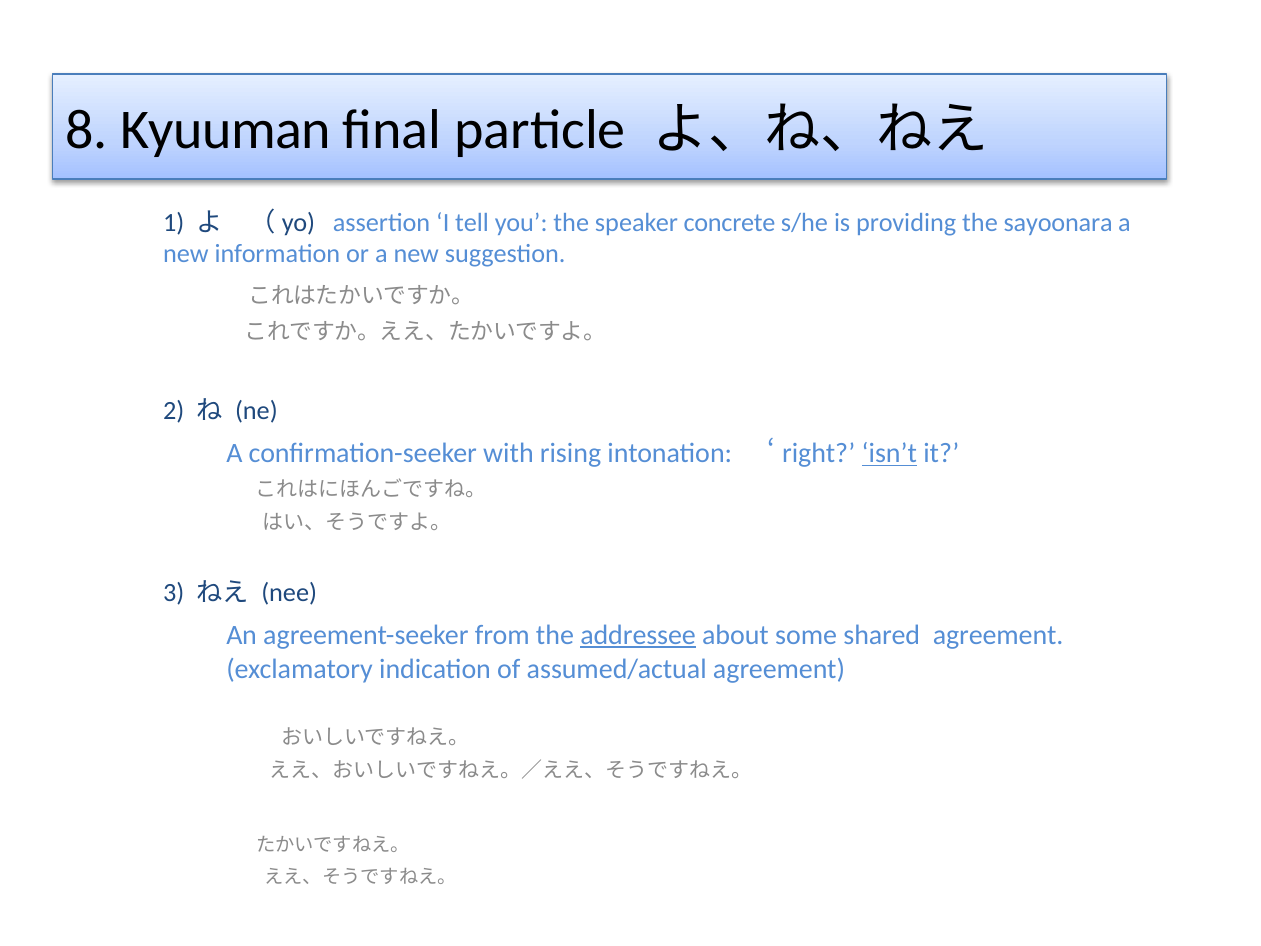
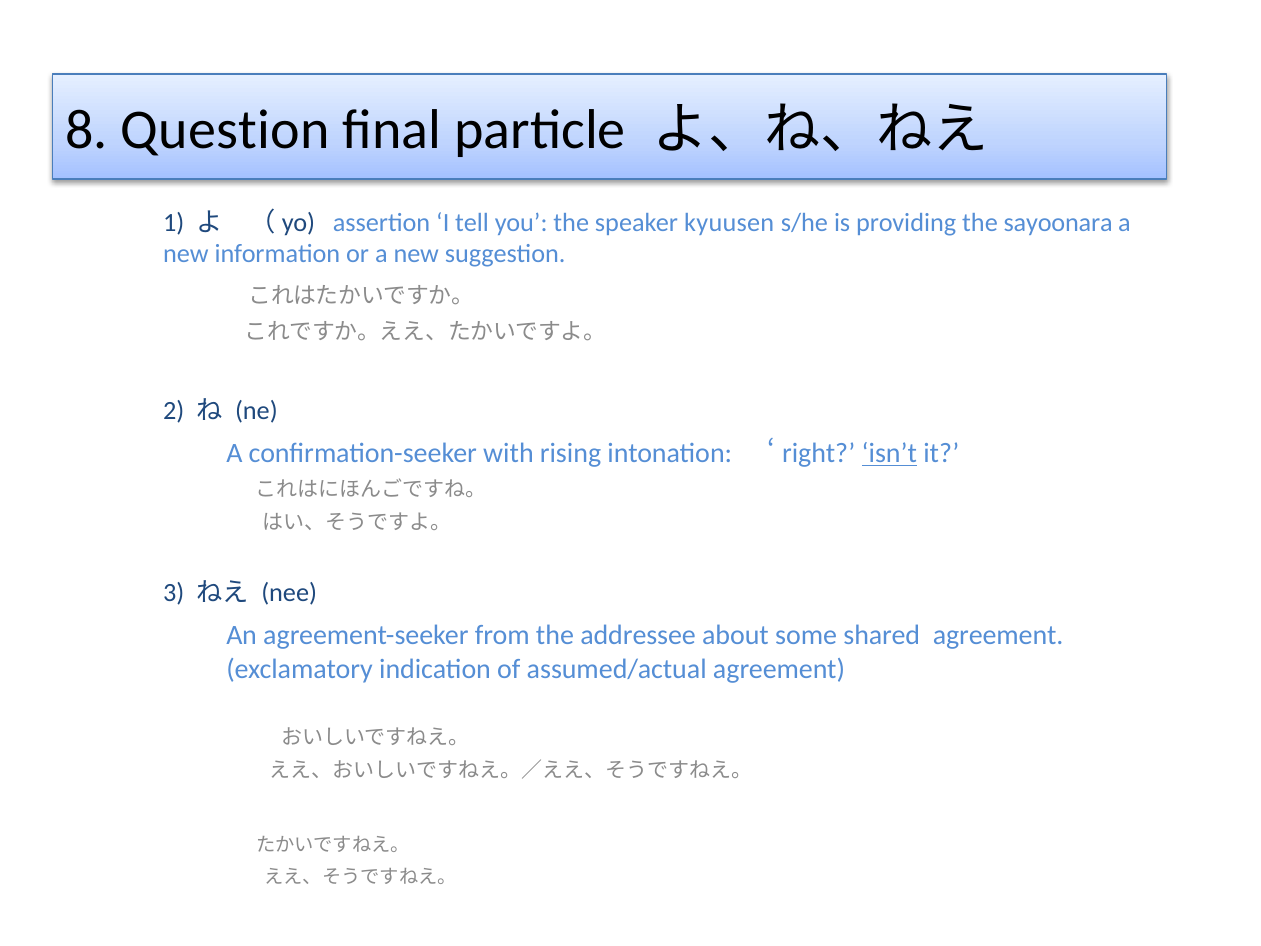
Kyuuman: Kyuuman -> Question (225, 130)
concrete: concrete -> kyuusen (729, 222)
addressee underline: present -> none (638, 635)
